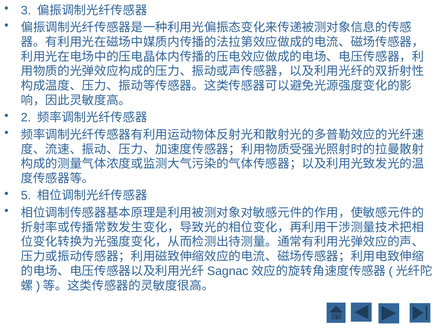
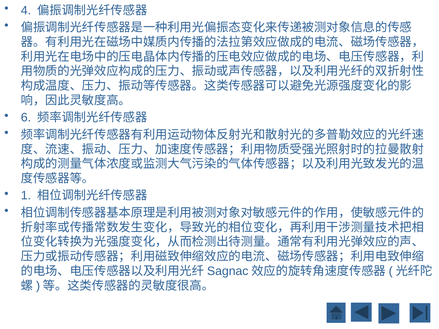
3: 3 -> 4 (26, 10)
2: 2 -> 6 (26, 118)
5: 5 -> 1 (26, 196)
